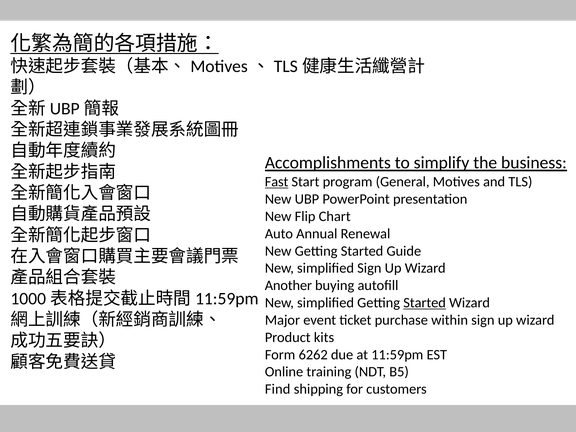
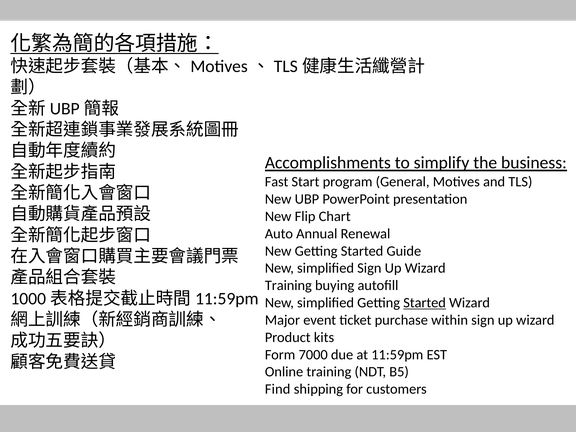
Fast underline: present -> none (277, 182)
Another: Another -> Training (288, 285)
6262: 6262 -> 7000 (313, 355)
